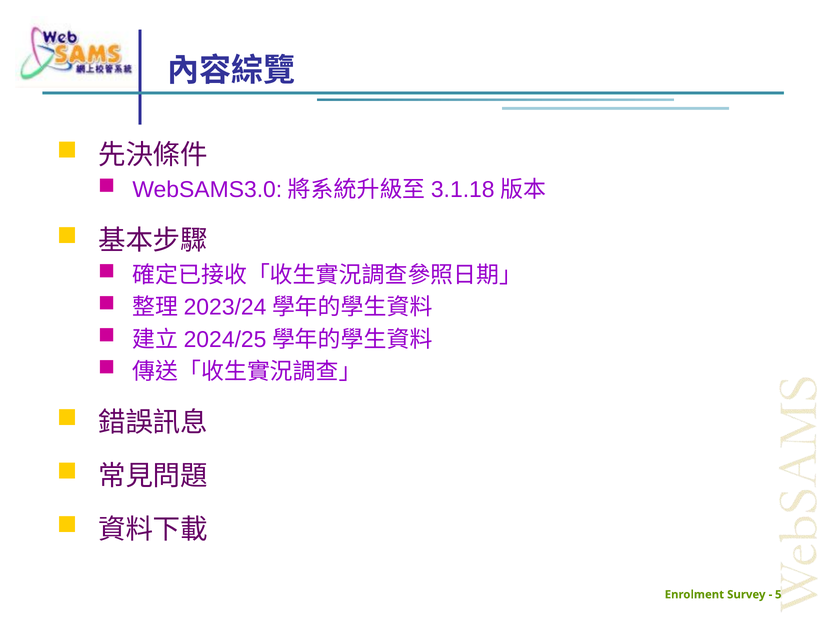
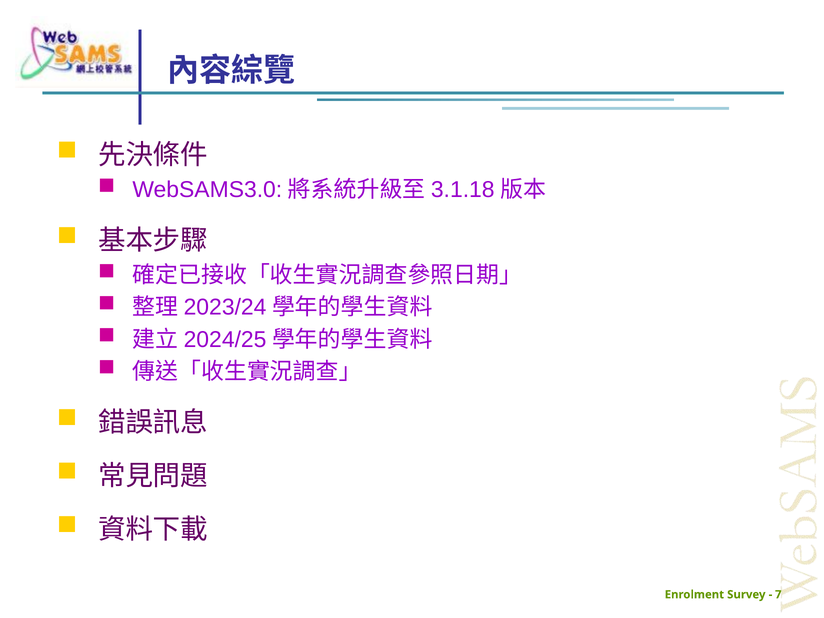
5: 5 -> 7 (778, 595)
